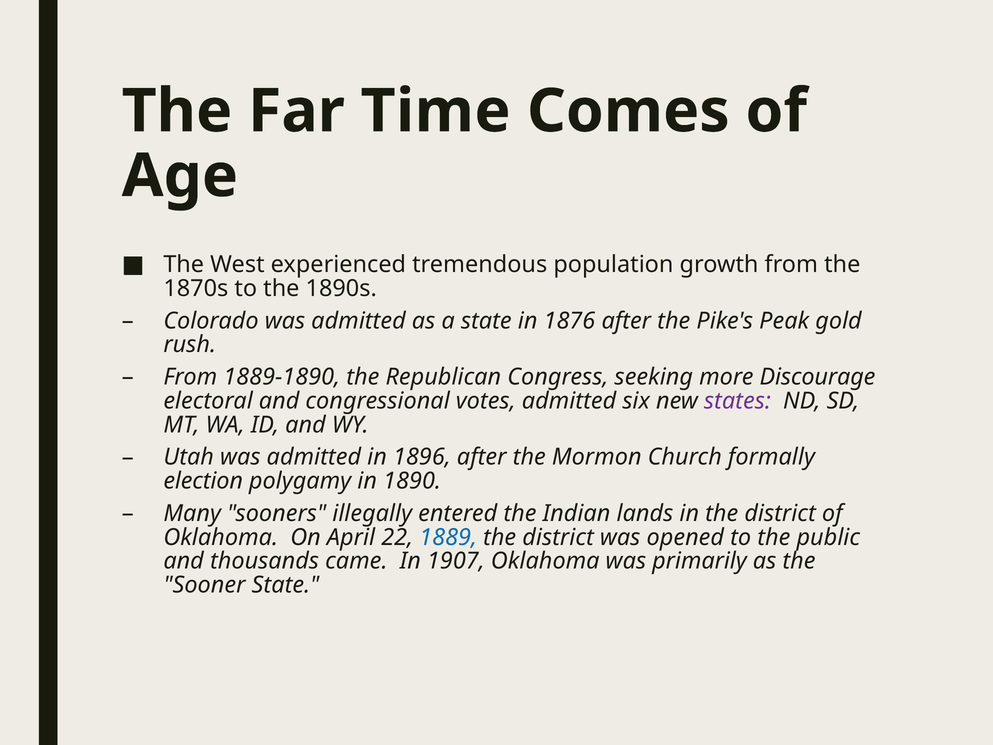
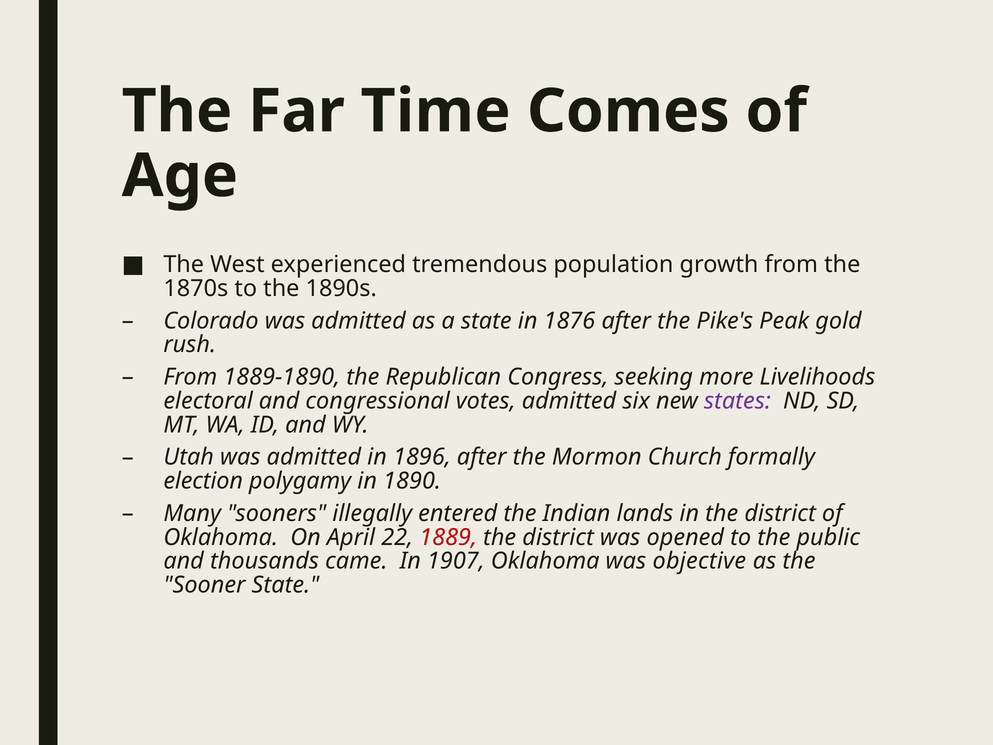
Discourage: Discourage -> Livelihoods (817, 377)
1889 colour: blue -> red (448, 537)
primarily: primarily -> objective (699, 561)
